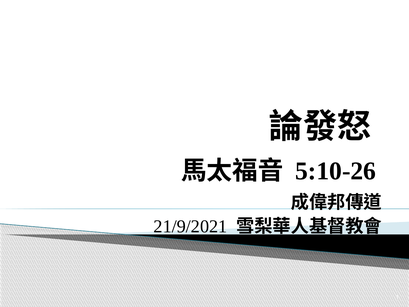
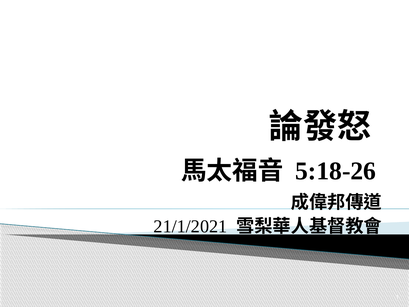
5:10-26: 5:10-26 -> 5:18-26 (336, 171)
21/9/2021: 21/9/2021 -> 21/1/2021 (190, 226)
